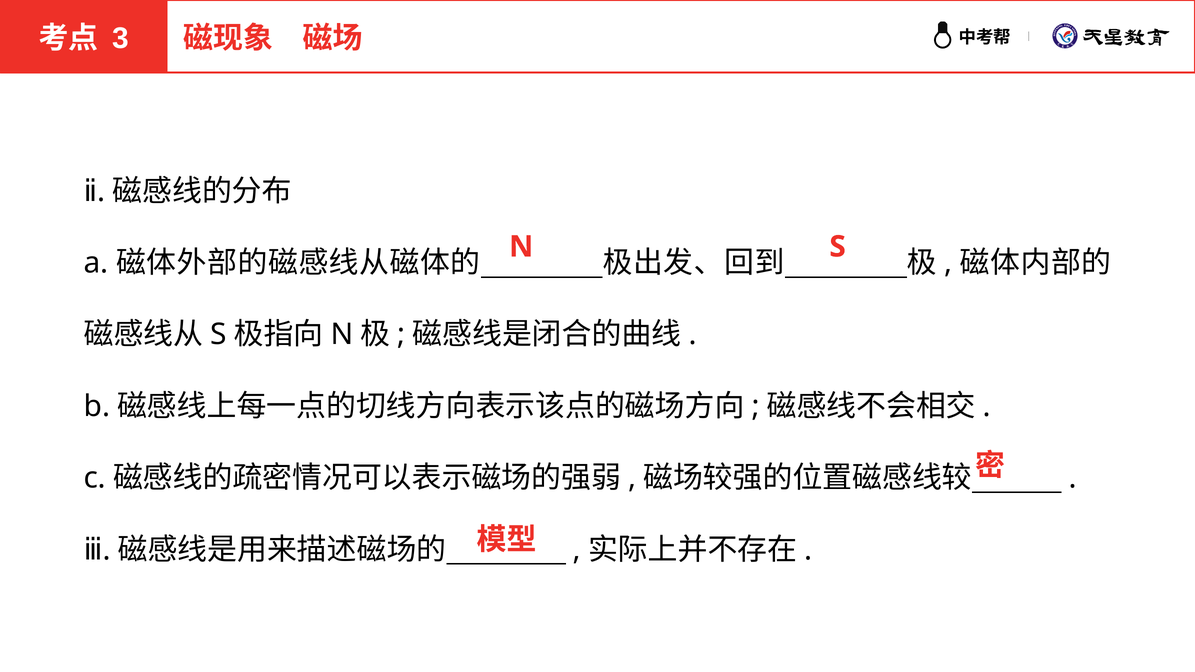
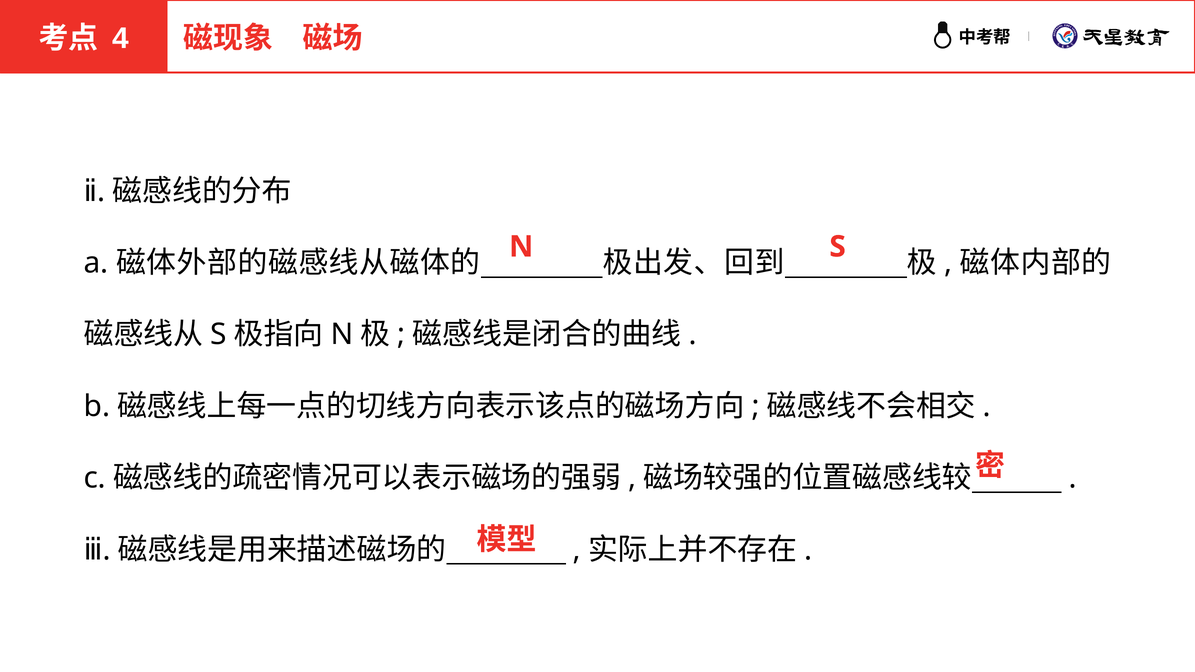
3: 3 -> 4 (121, 38)
